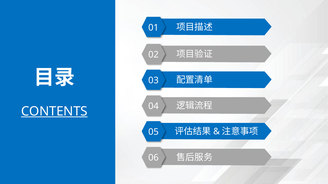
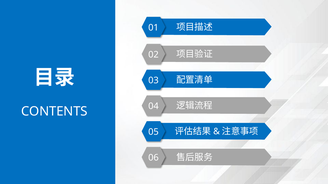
CONTENTS underline: present -> none (54, 112)
